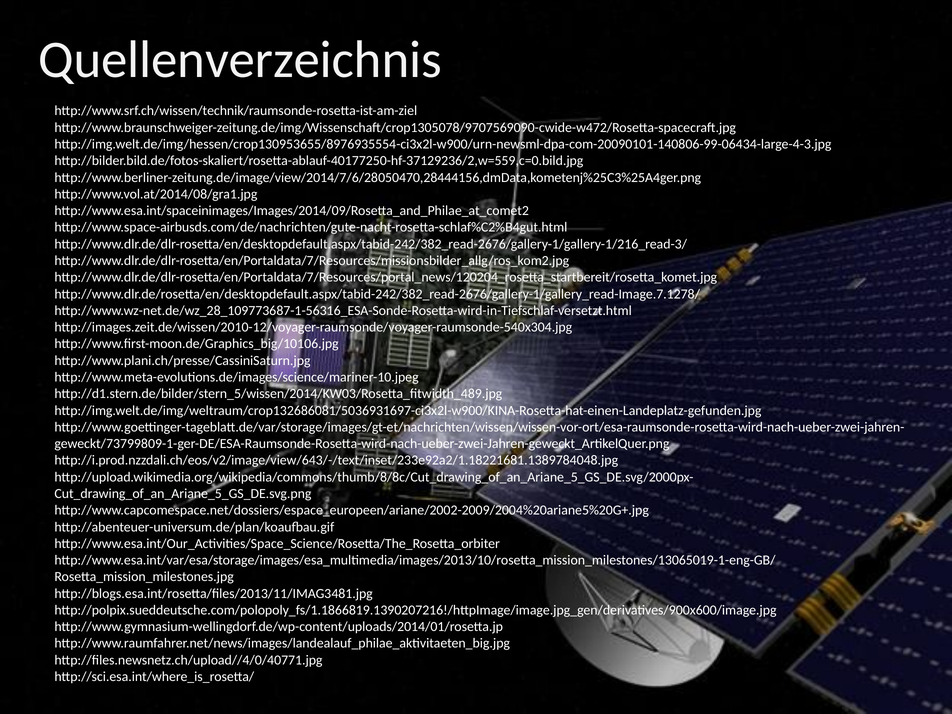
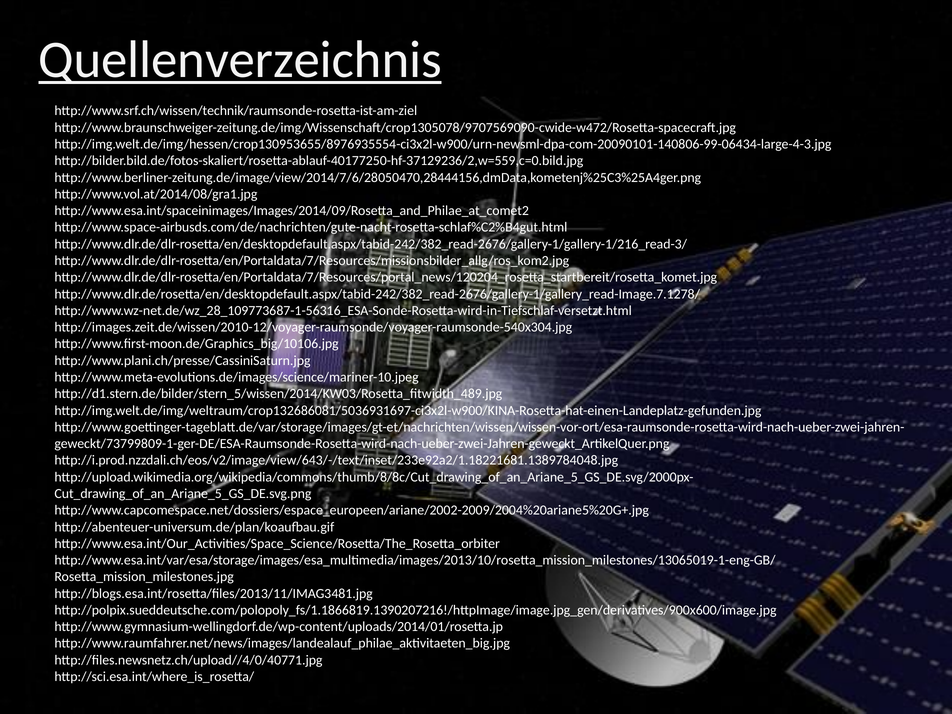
Quellenverzeichnis underline: none -> present (240, 60)
